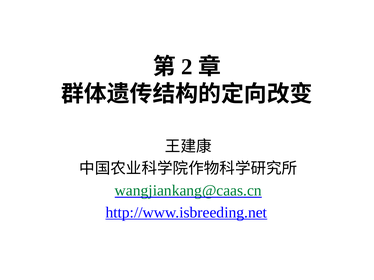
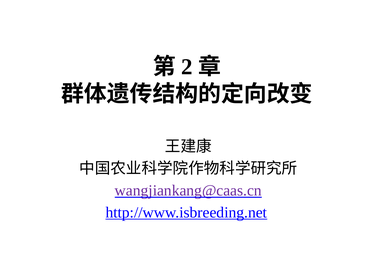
wangjiankang@caas.cn colour: green -> purple (188, 191)
